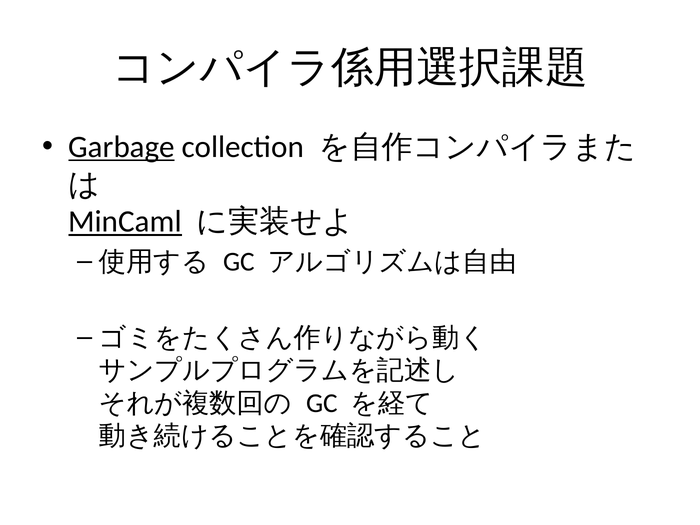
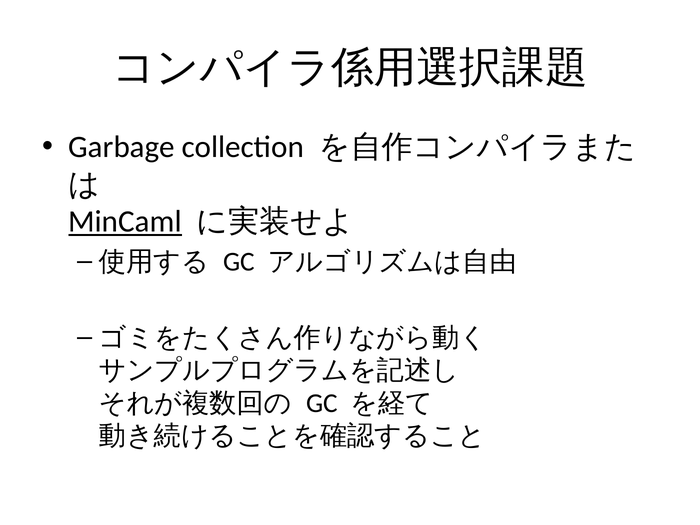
Garbage underline: present -> none (122, 147)
